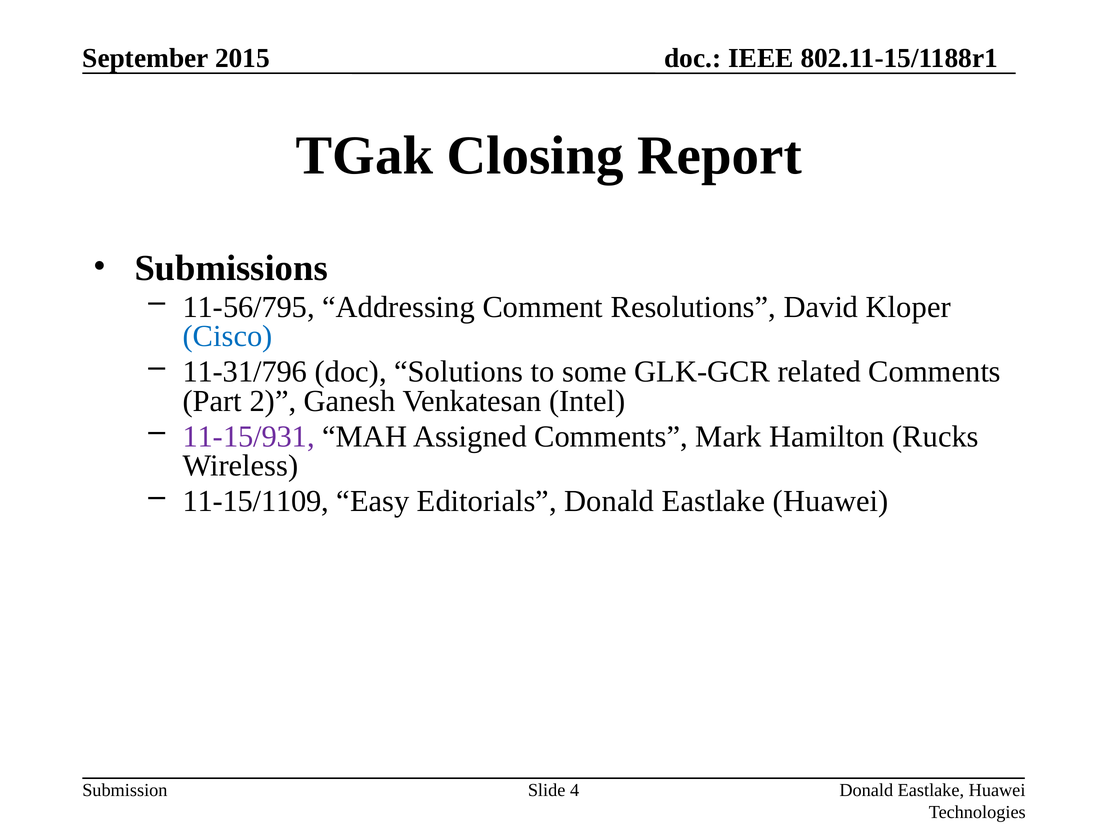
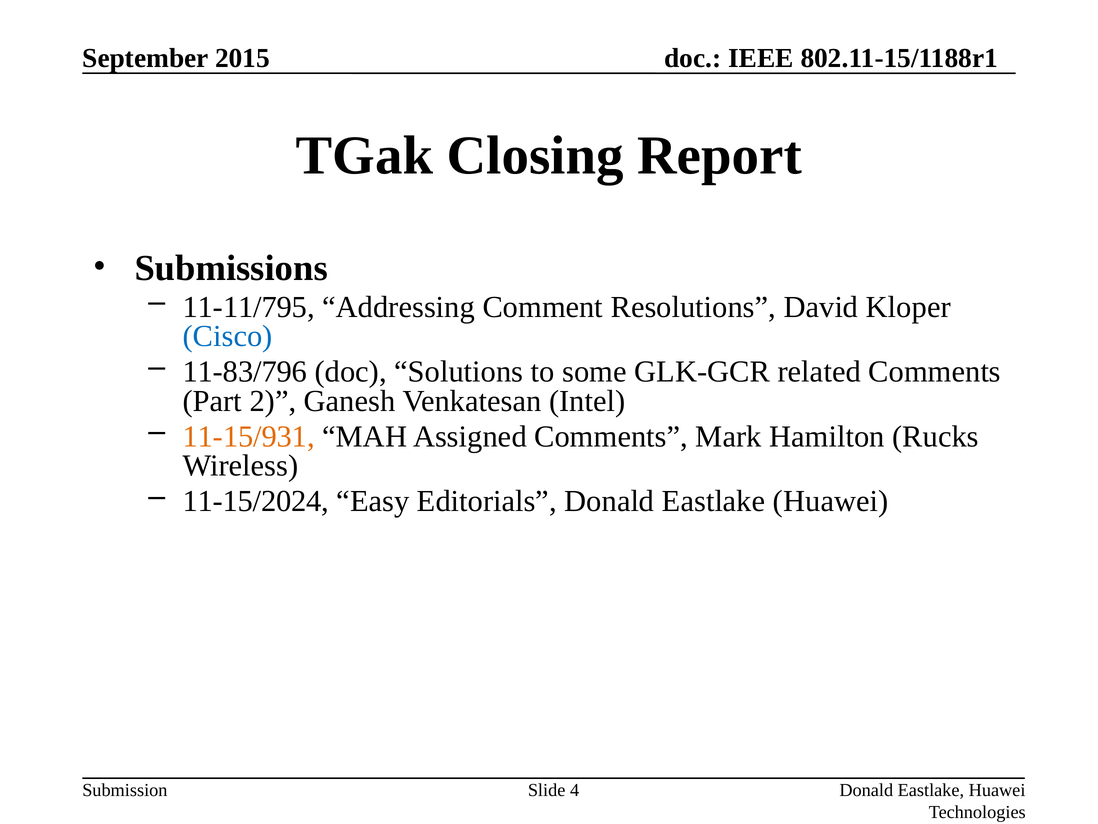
11-56/795: 11-56/795 -> 11-11/795 (249, 307)
11-31/796: 11-31/796 -> 11-83/796 (245, 372)
11-15/931 colour: purple -> orange (249, 436)
11-15/1109: 11-15/1109 -> 11-15/2024 (256, 501)
